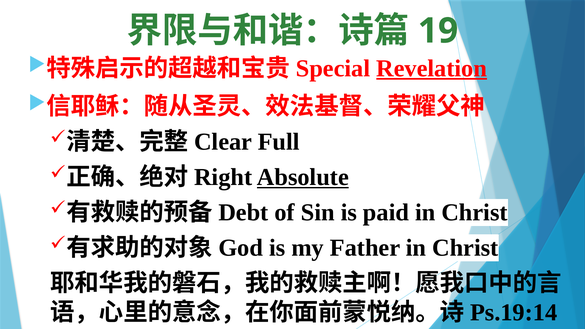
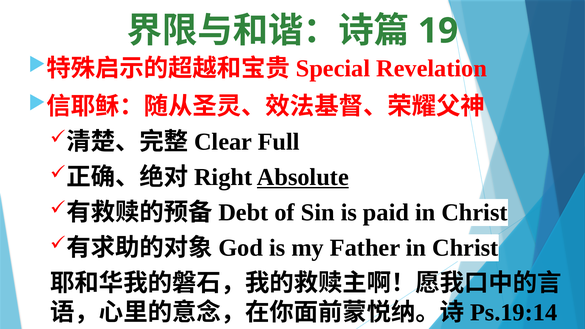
Revelation underline: present -> none (432, 68)
